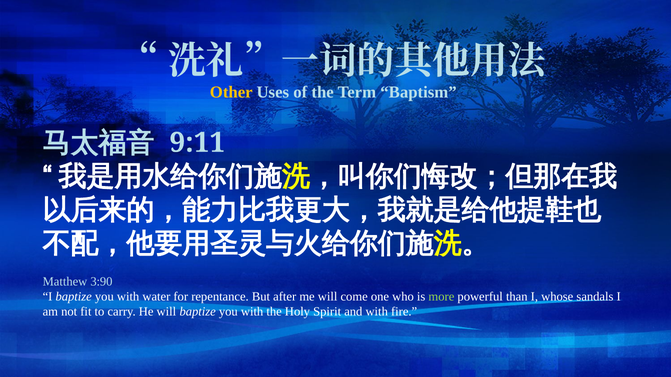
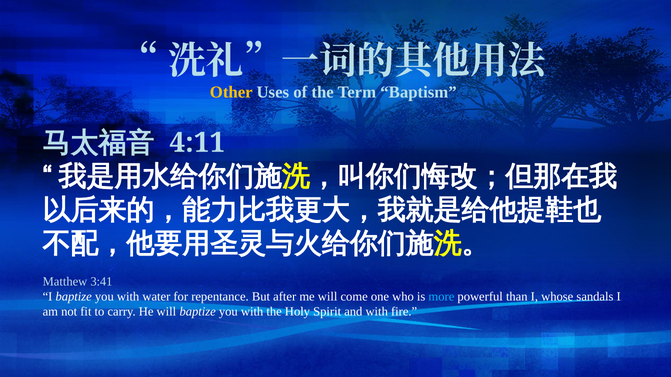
9:11: 9:11 -> 4:11 (197, 143)
3:90: 3:90 -> 3:41 (101, 282)
more colour: light green -> light blue (441, 297)
